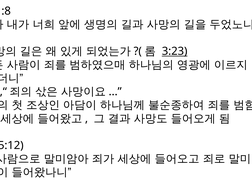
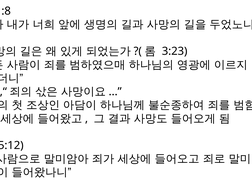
3:23 underline: present -> none (175, 51)
